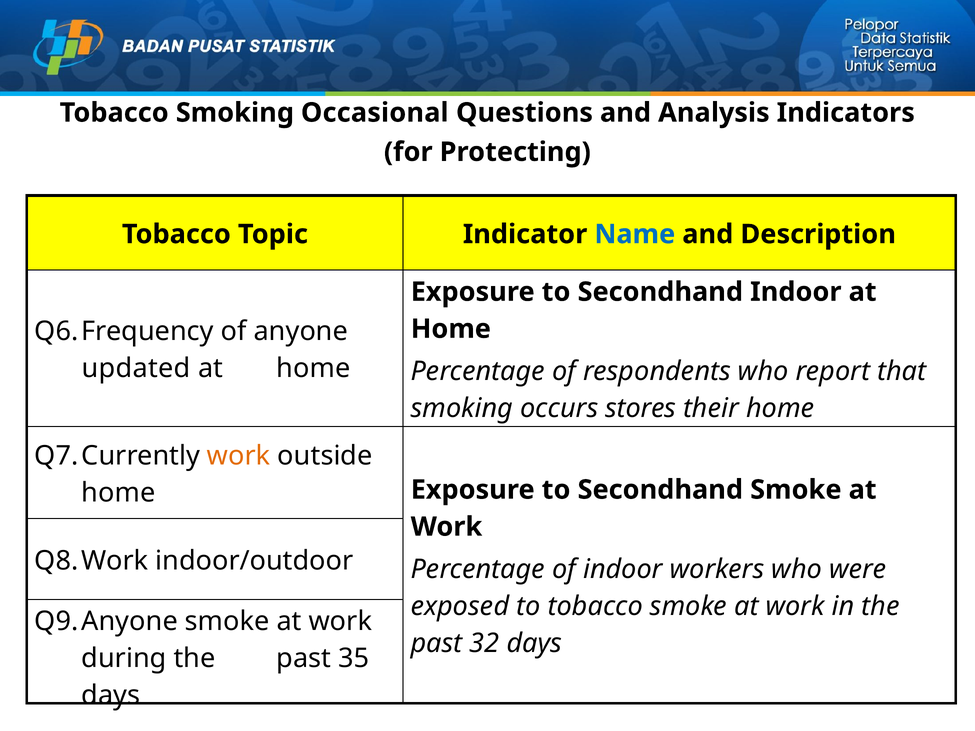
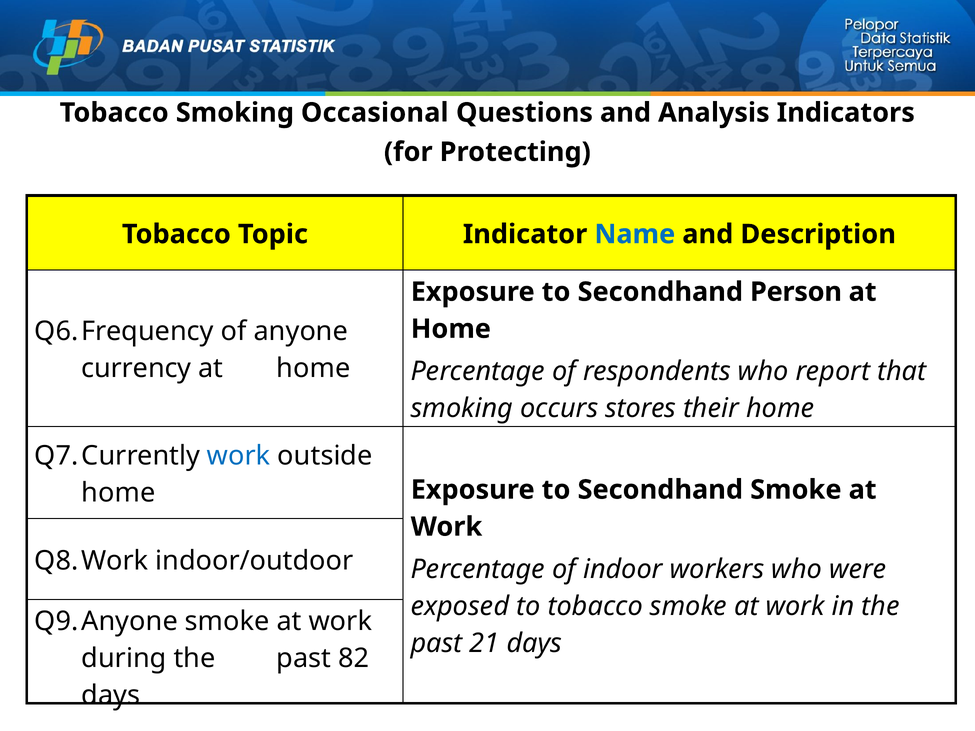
Secondhand Indoor: Indoor -> Person (796, 292)
updated: updated -> currency (136, 368)
work colour: orange -> blue (239, 456)
32: 32 -> 21 (484, 644)
35: 35 -> 82 (354, 659)
